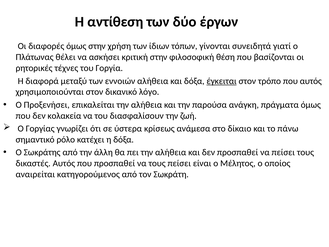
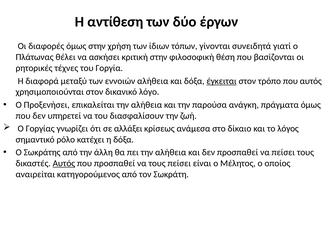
κολακεία: κολακεία -> υπηρετεί (64, 116)
ύστερα: ύστερα -> αλλάξει (128, 128)
πάνω: πάνω -> λόγος (288, 128)
Αυτός underline: none -> present (64, 163)
